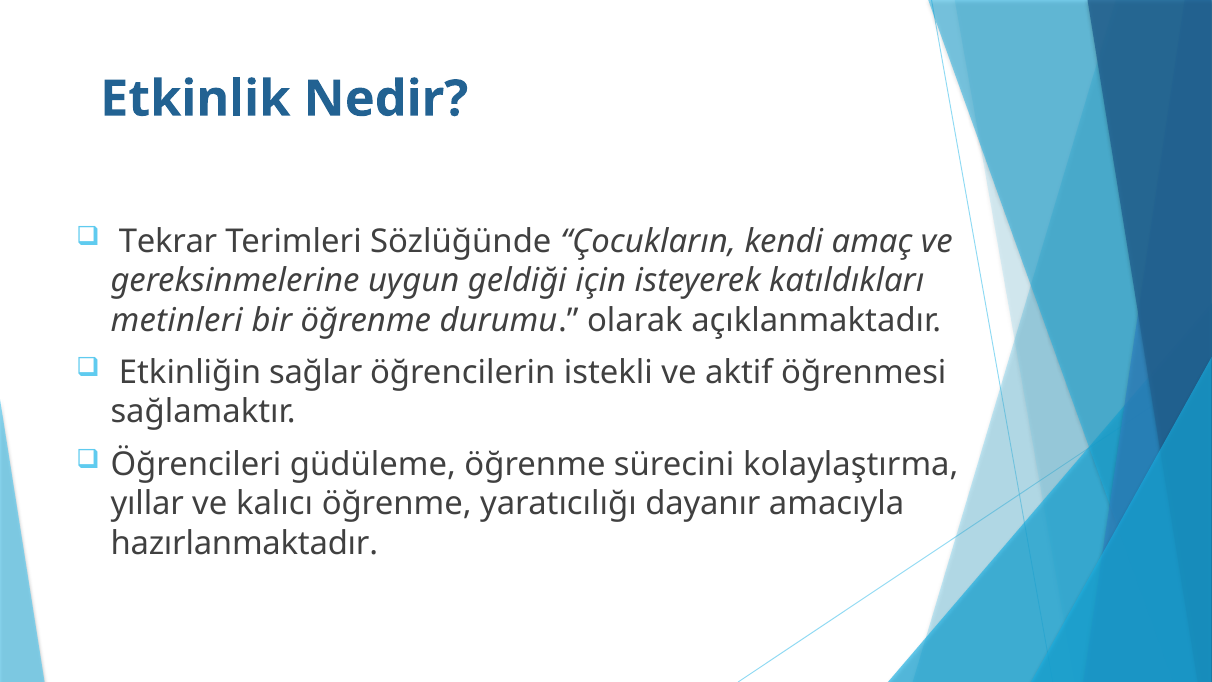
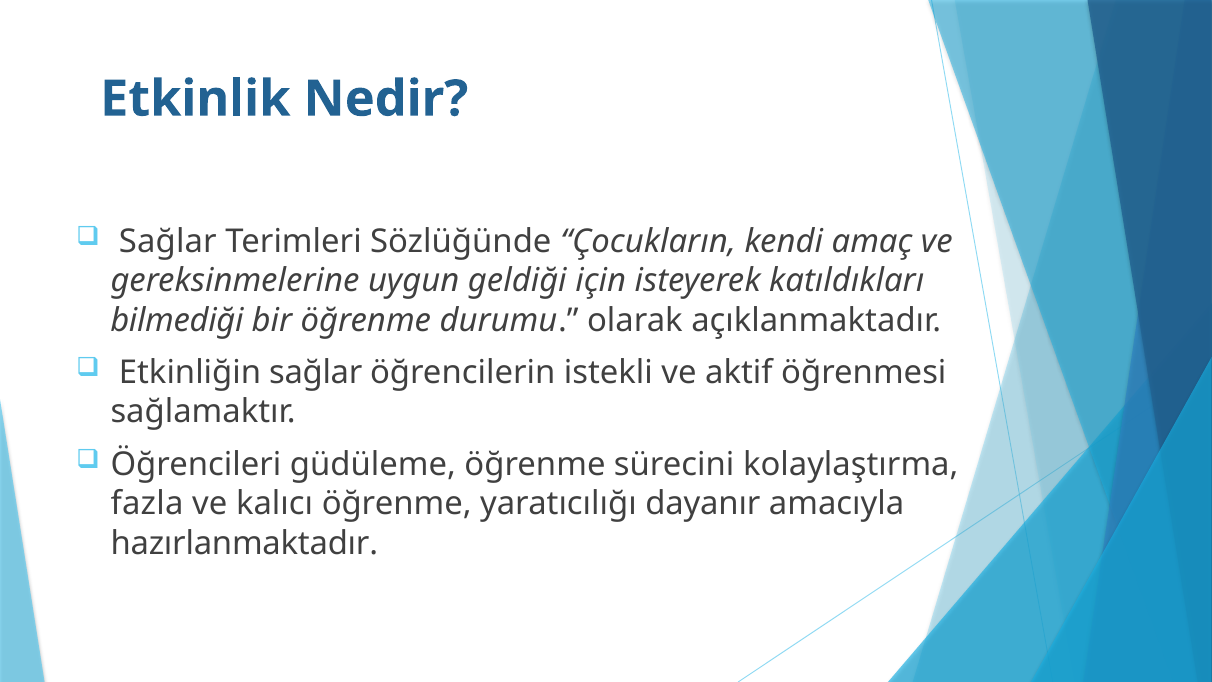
Tekrar: Tekrar -> Sağlar (168, 241)
metinleri: metinleri -> bilmediği (177, 320)
yıllar: yıllar -> fazla (147, 504)
